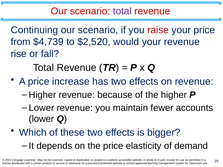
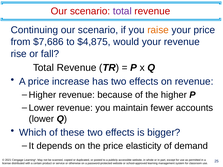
raise colour: red -> orange (158, 30)
$4,739: $4,739 -> $7,686 (48, 42)
$2,520: $2,520 -> $4,875 (94, 42)
